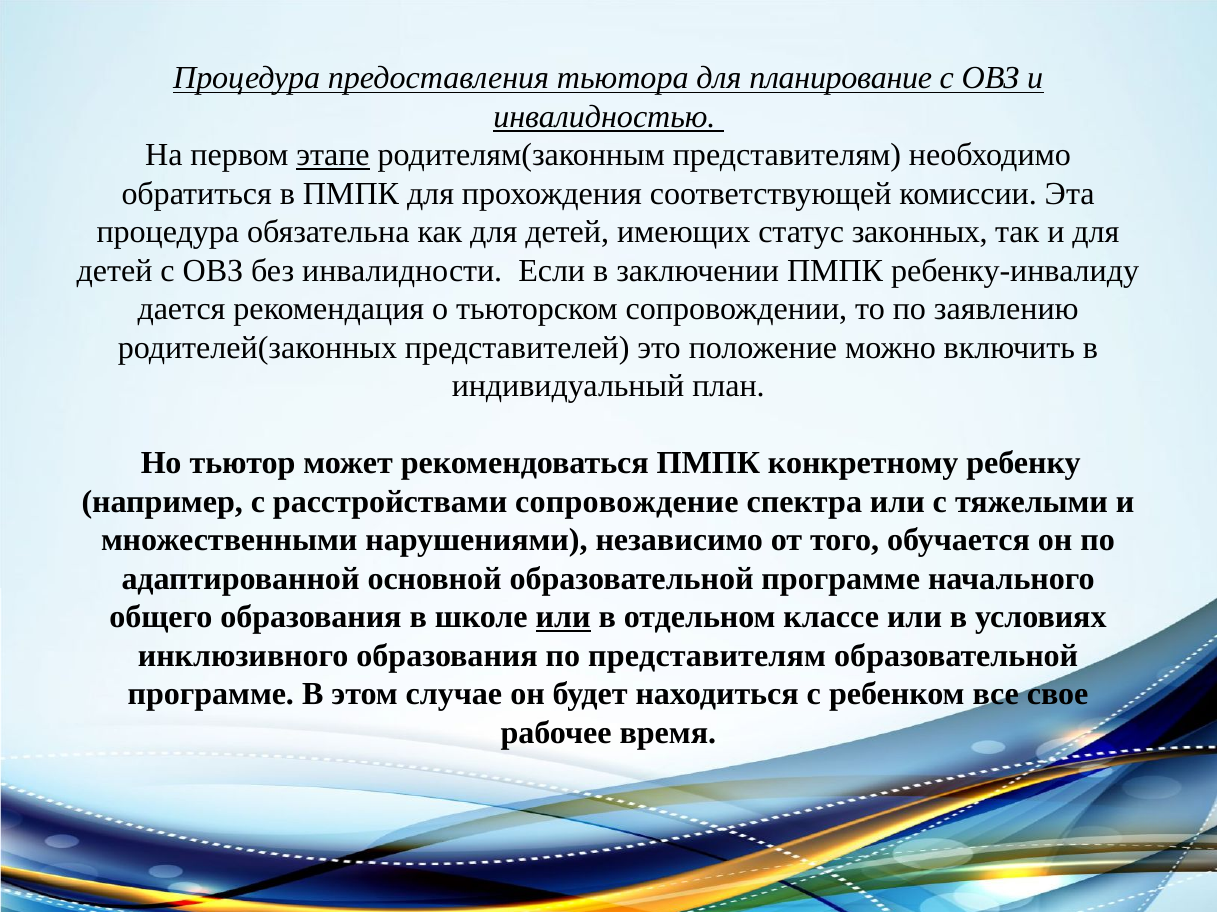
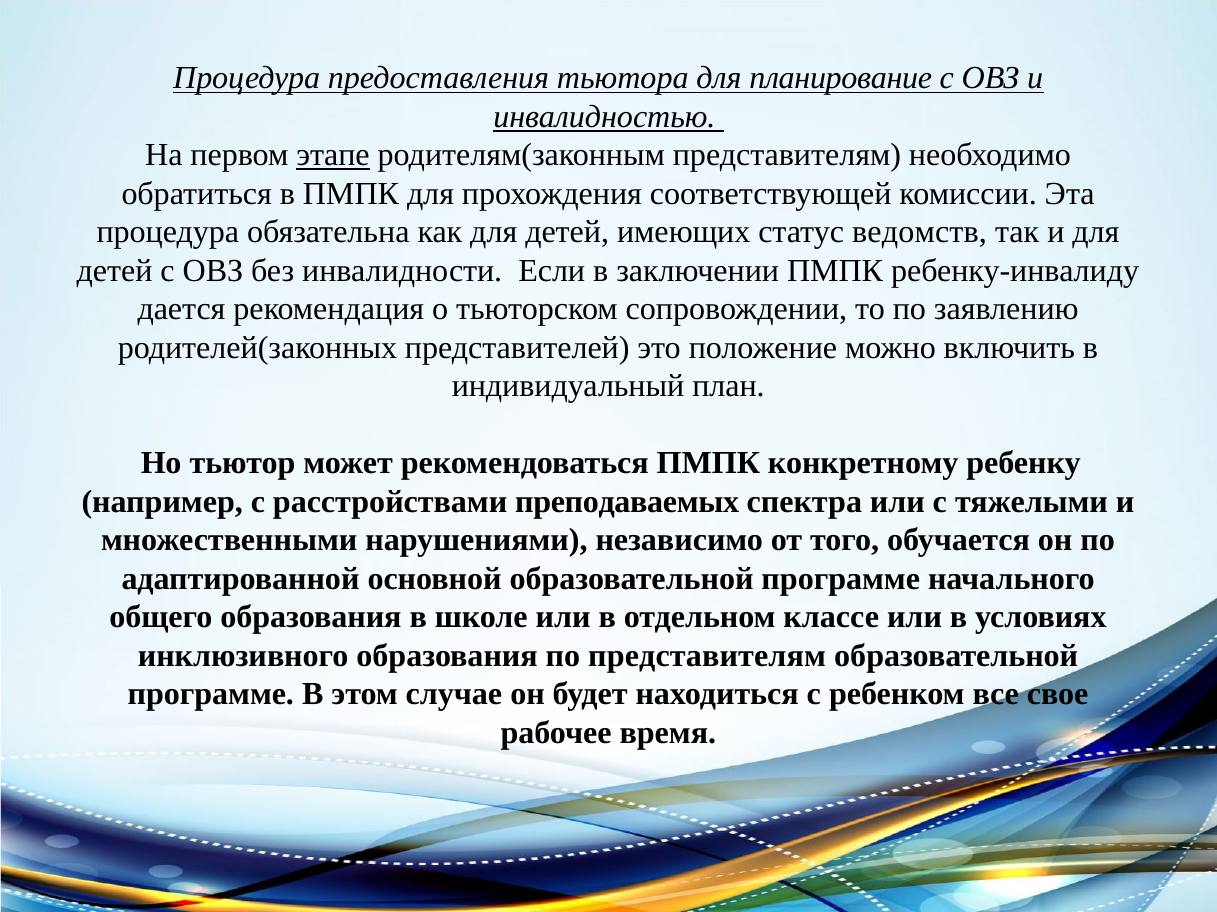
законных: законных -> ведомств (920, 233)
сопровождение: сопровождение -> преподаваемых (627, 502)
или underline: present -> none (563, 618)
